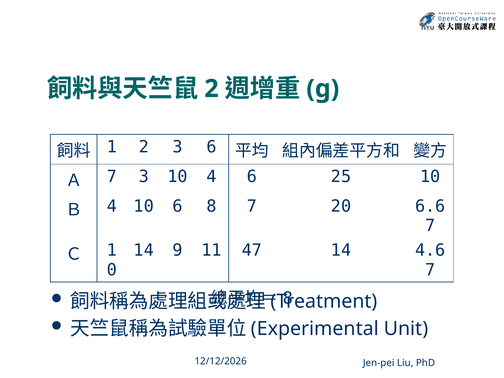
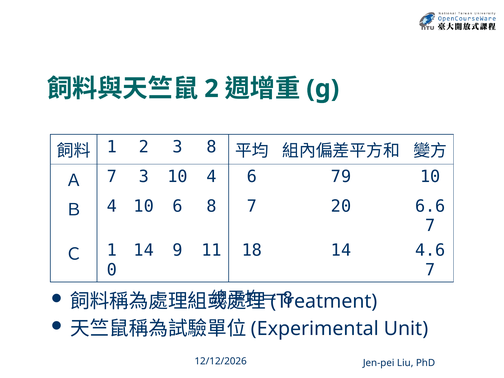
3 6: 6 -> 8 (212, 147)
25: 25 -> 79 (341, 177)
47: 47 -> 18 (252, 250)
